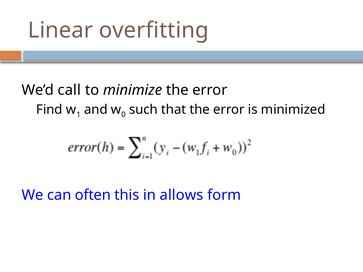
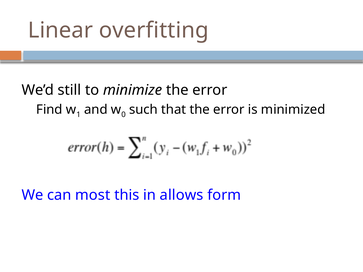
call: call -> still (69, 90)
often: often -> most (93, 195)
